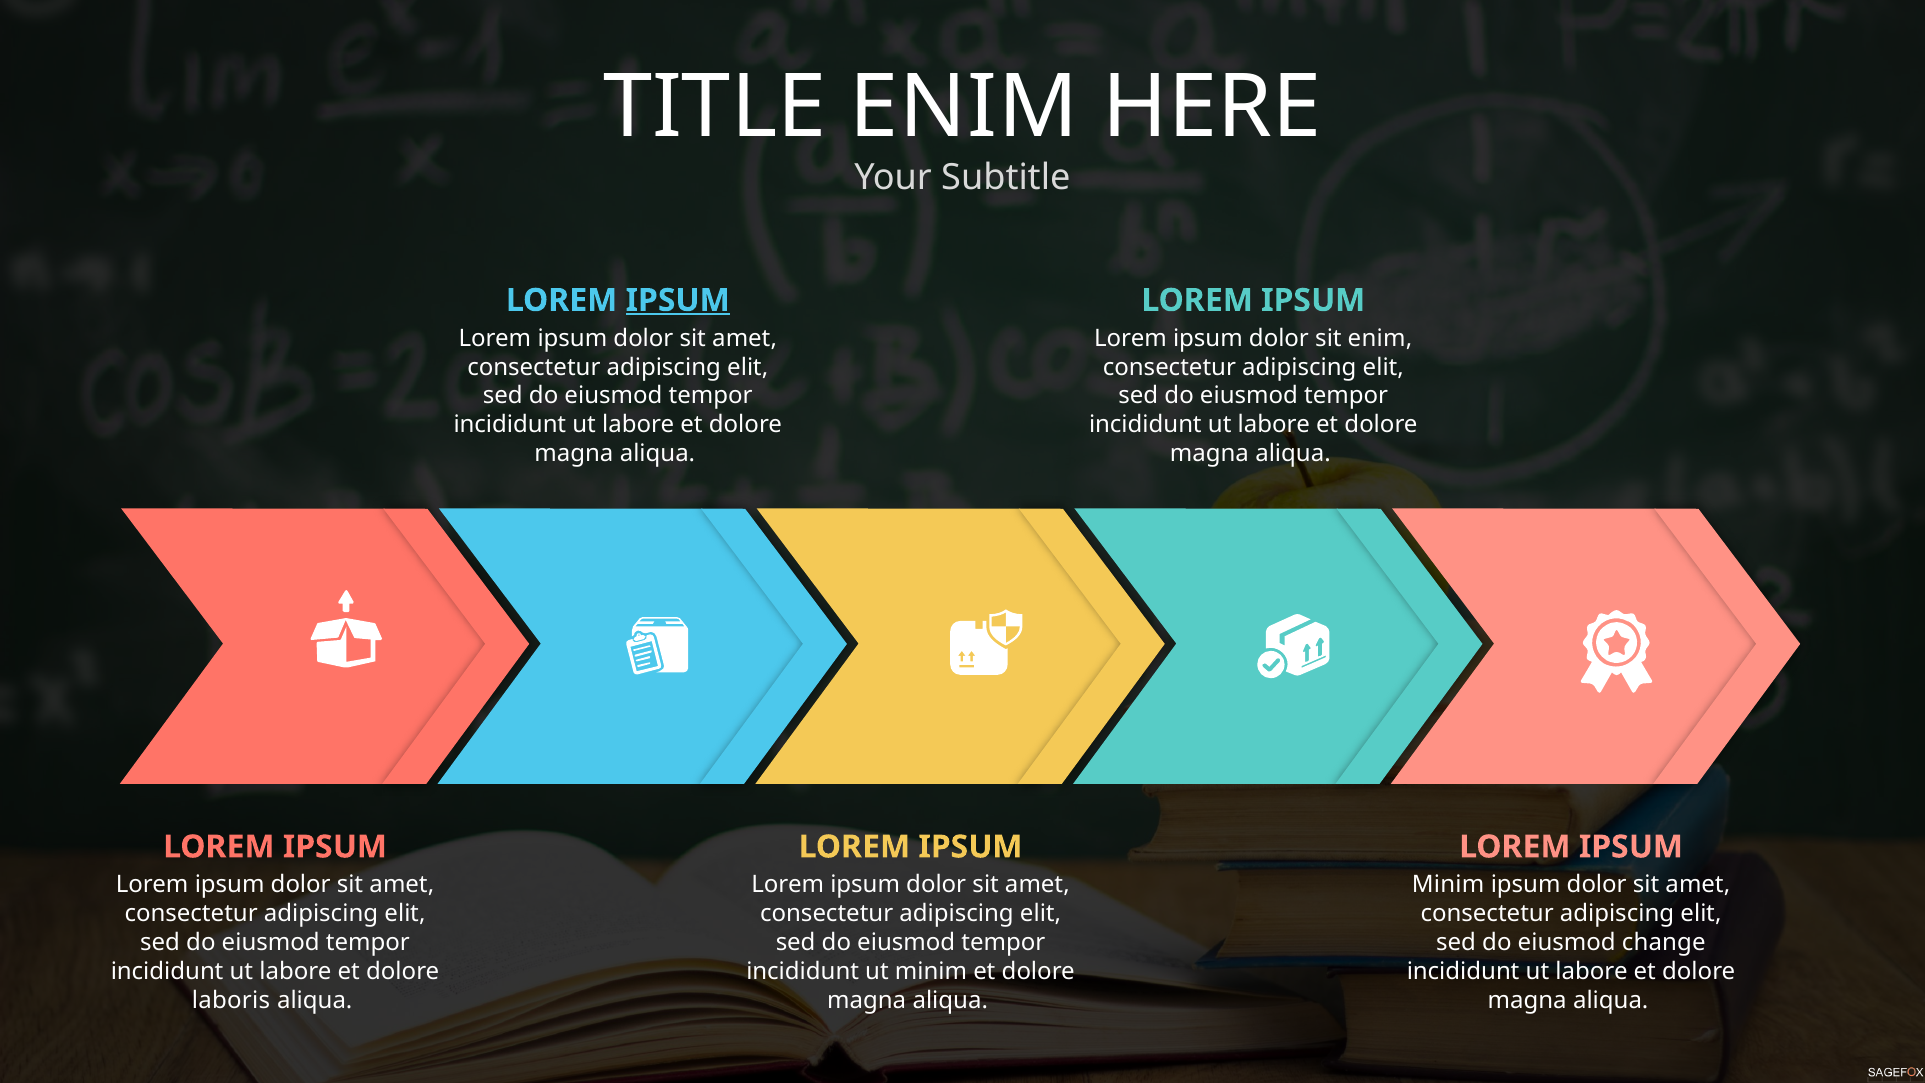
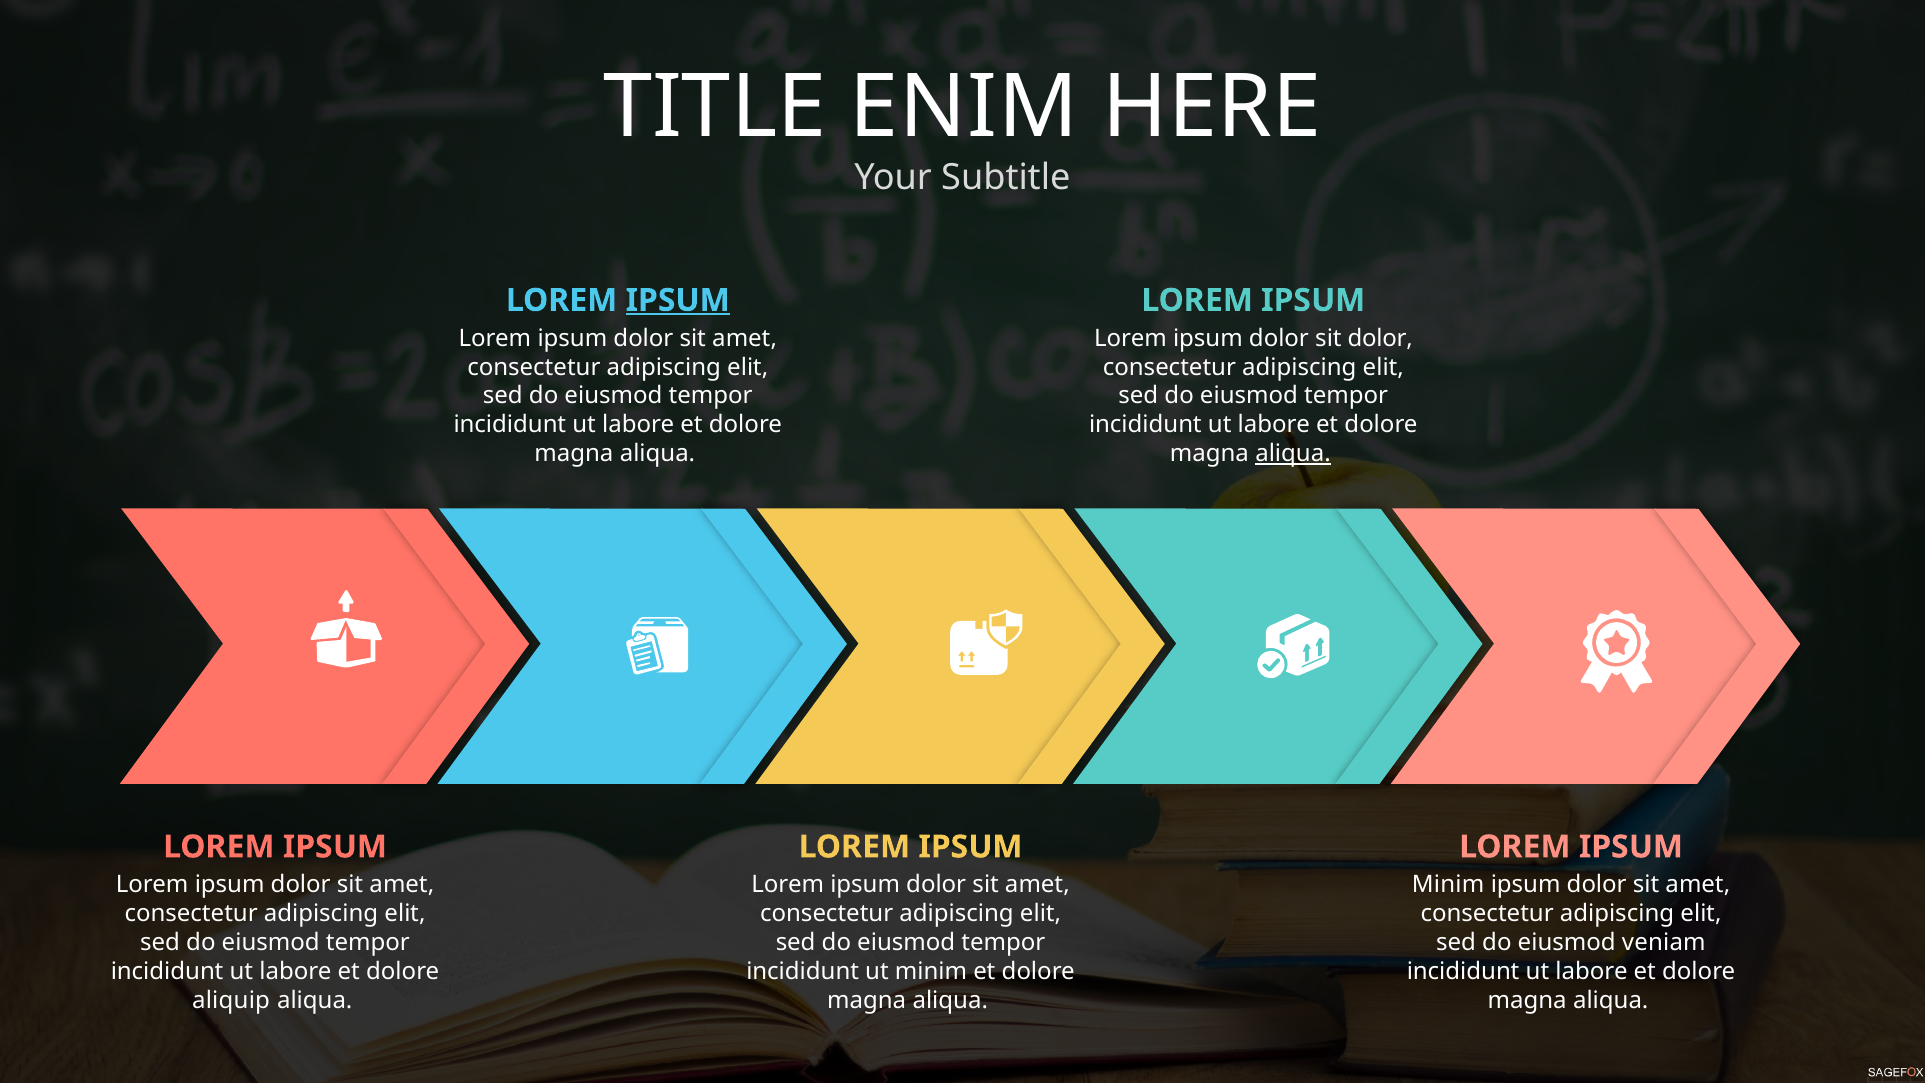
sit enim: enim -> dolor (1380, 338)
aliqua underline: none -> present (1293, 454)
change: change -> veniam (1664, 942)
laboris: laboris -> aliquip (231, 1000)
